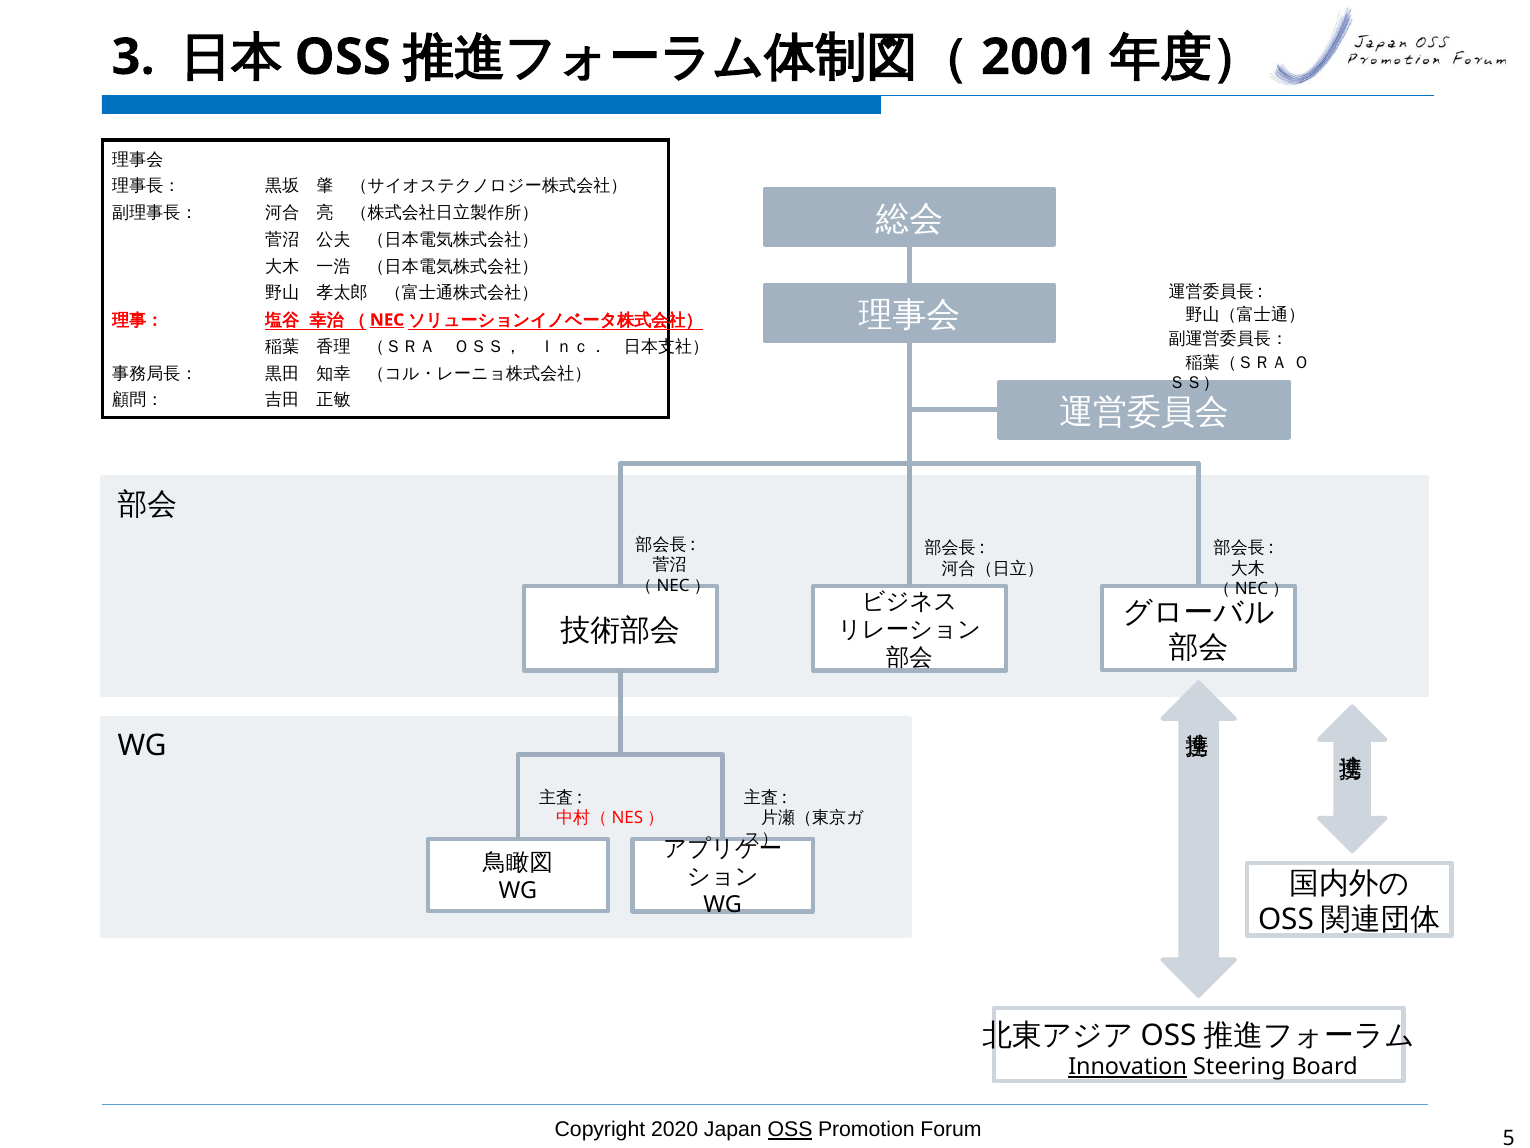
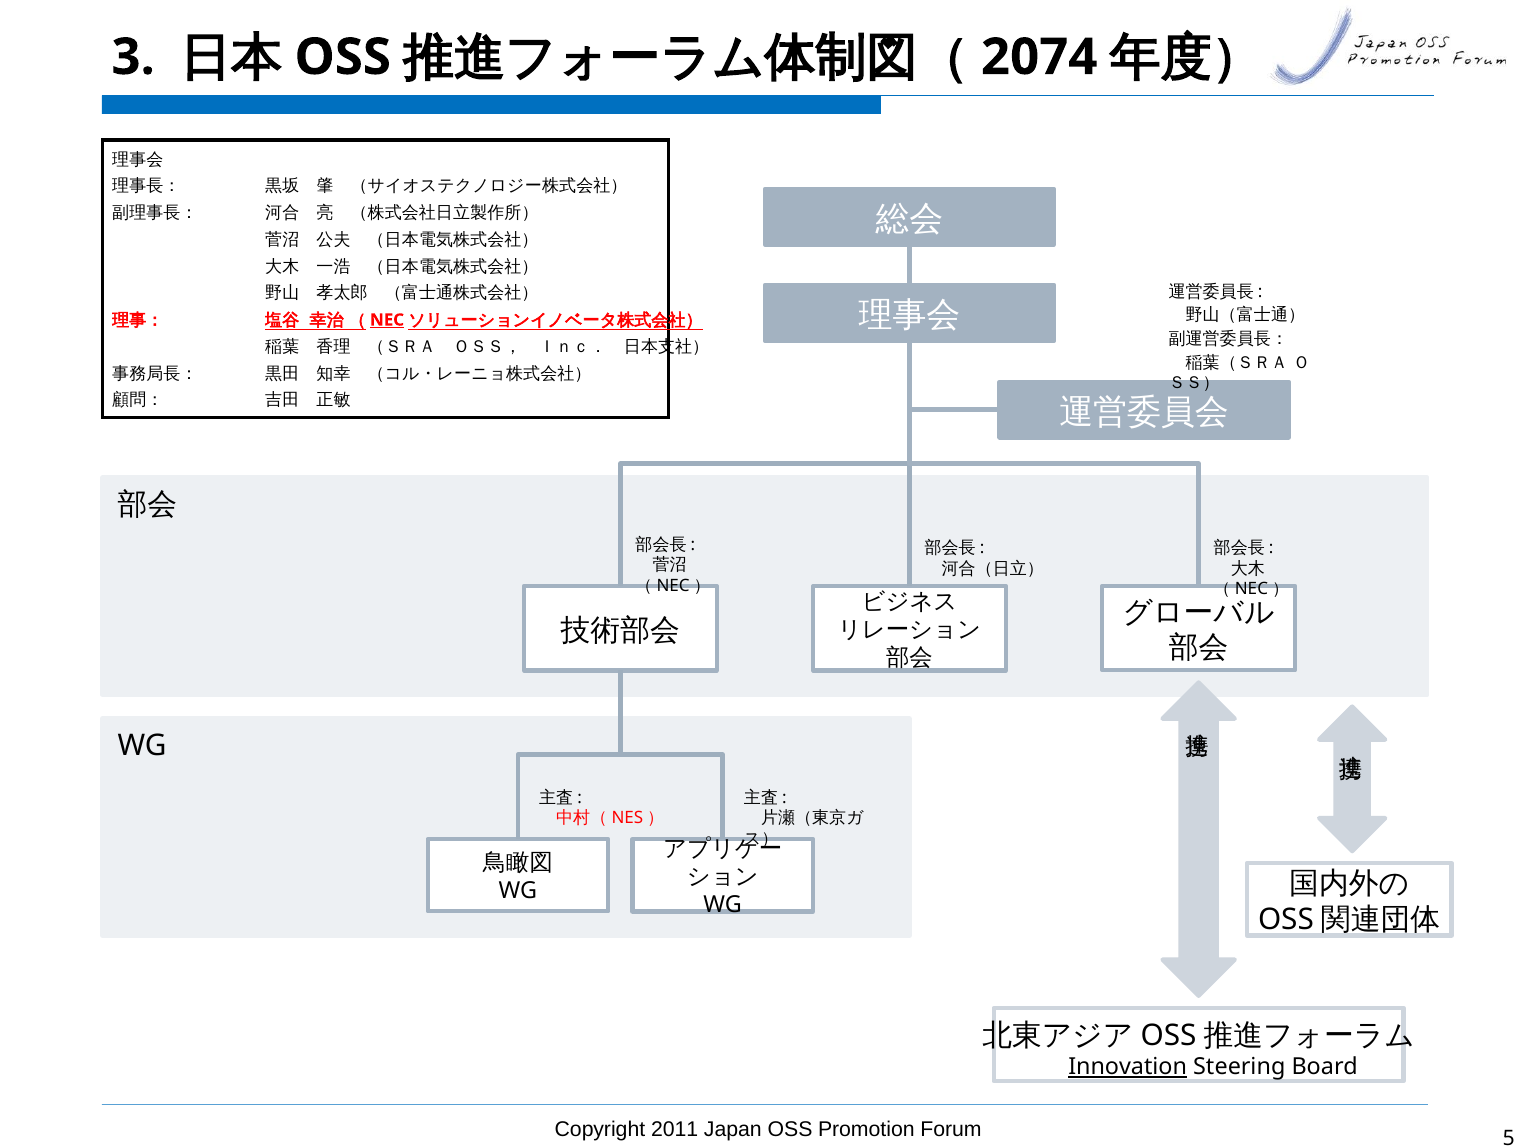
2001: 2001 -> 2074 (1039, 57)
2020: 2020 -> 2011 (675, 1129)
OSS underline: present -> none (790, 1129)
